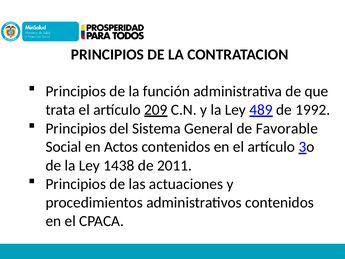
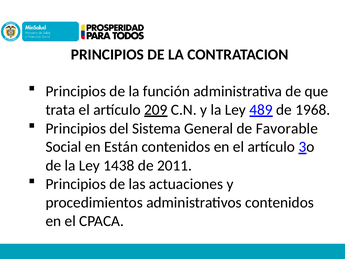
1992: 1992 -> 1968 (313, 110)
Actos: Actos -> Están (121, 147)
